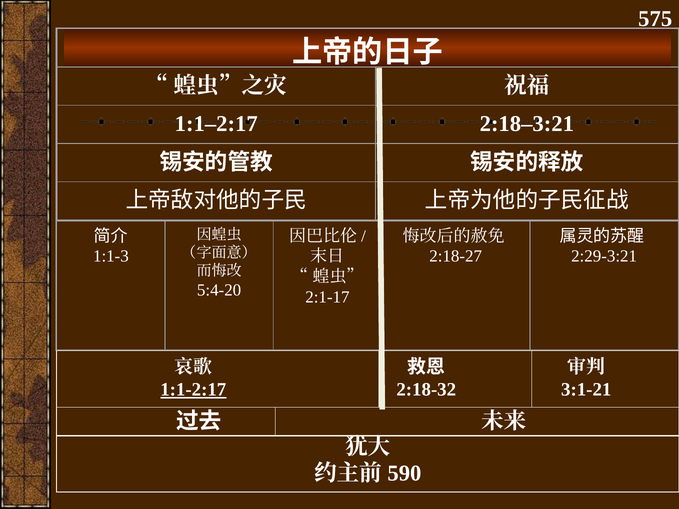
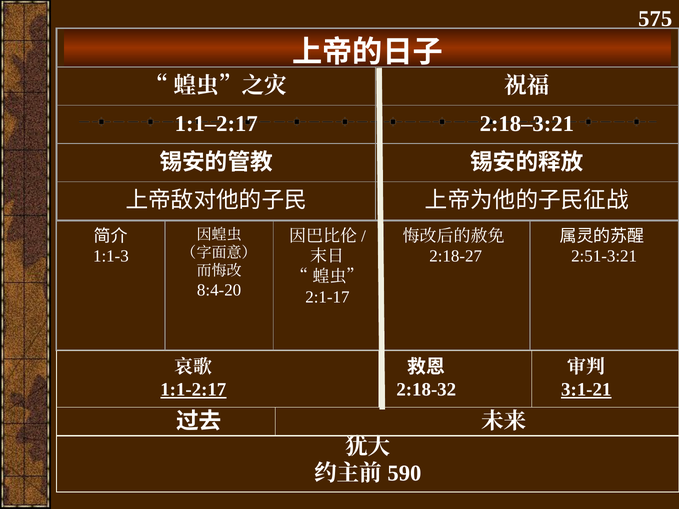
2:29-3:21: 2:29-3:21 -> 2:51-3:21 (604, 256)
5:4-20: 5:4-20 -> 8:4-20 (219, 290)
3:1-21 underline: none -> present (586, 390)
